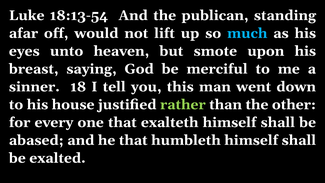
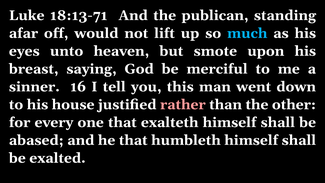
18:13-54: 18:13-54 -> 18:13-71 (79, 15)
18: 18 -> 16 (78, 87)
rather colour: light green -> pink (183, 105)
